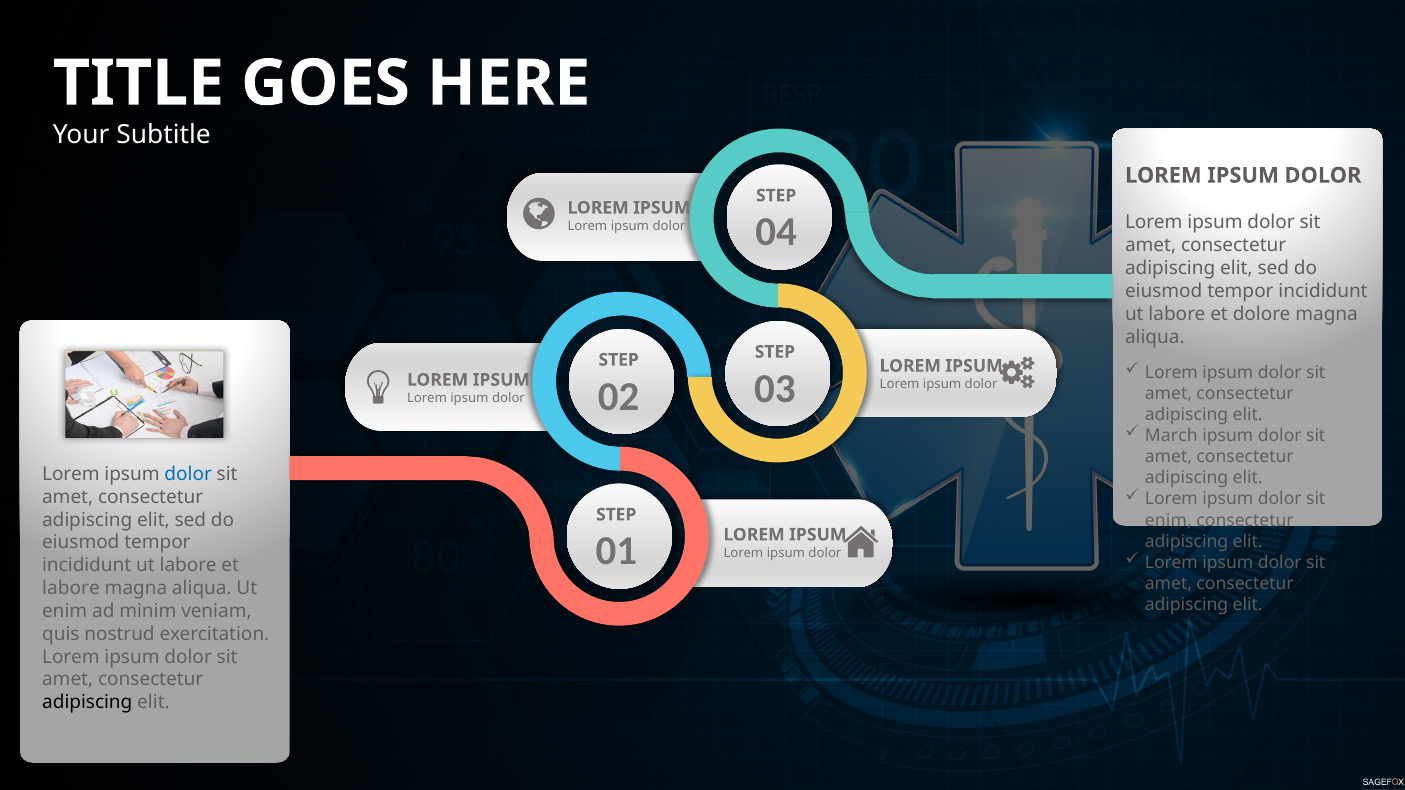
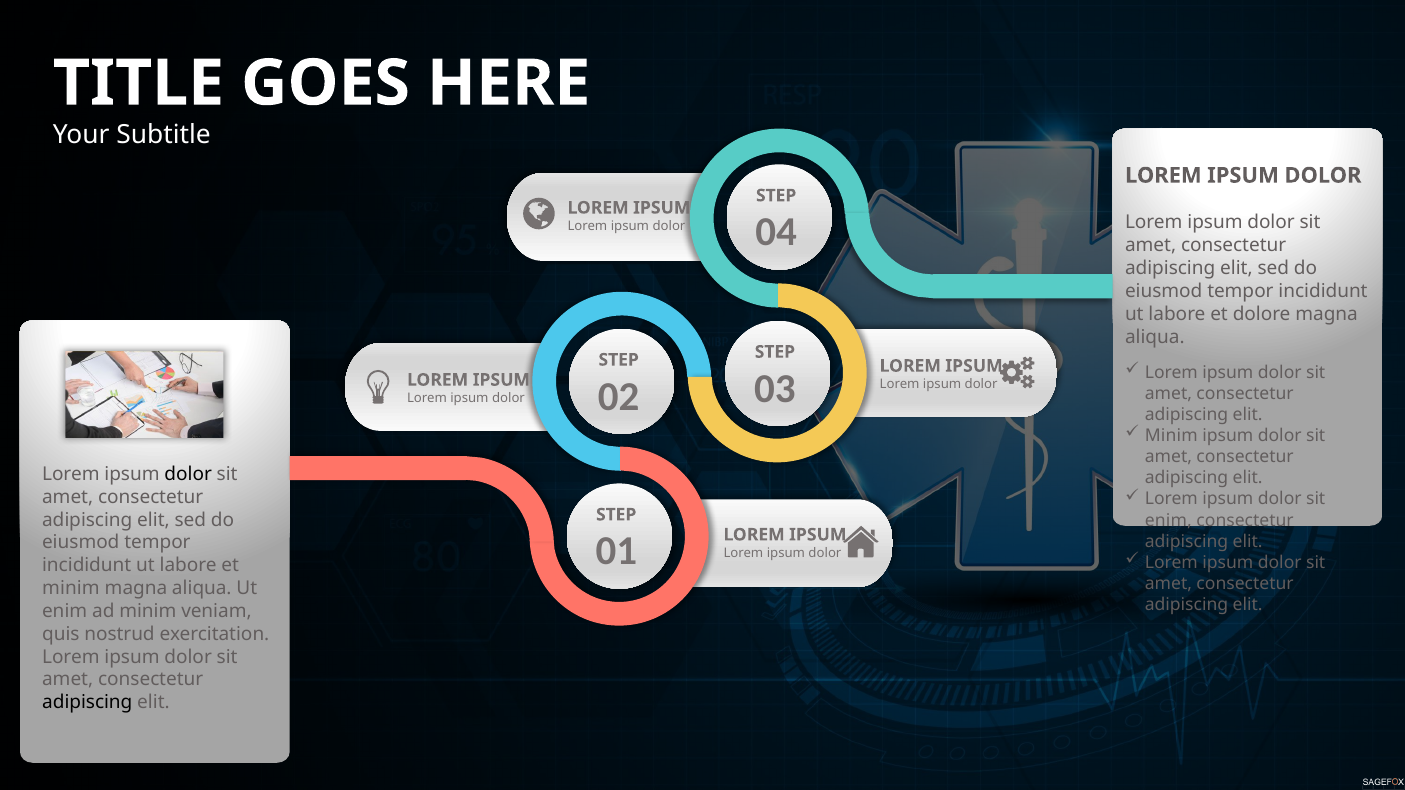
March: March -> Minim (1171, 436)
dolor colour: blue -> black (188, 474)
labore: labore -> minim (71, 588)
